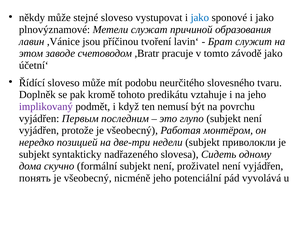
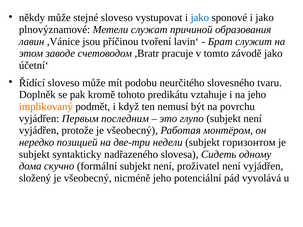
implikovaný colour: purple -> orange (46, 107)
приволокли: приволокли -> горизонтом (249, 142)
понять: понять -> složený (35, 178)
